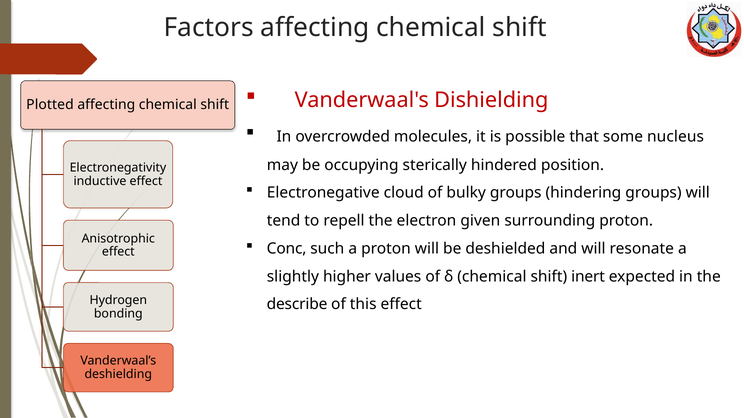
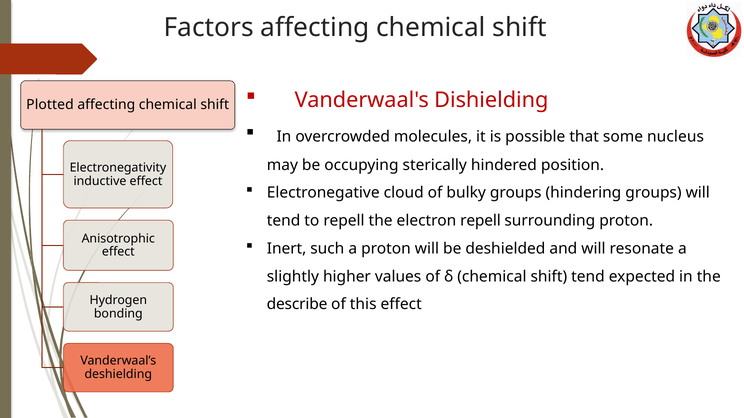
electron given: given -> repell (480, 221)
Conc: Conc -> Inert (287, 249)
shift inert: inert -> tend (588, 277)
